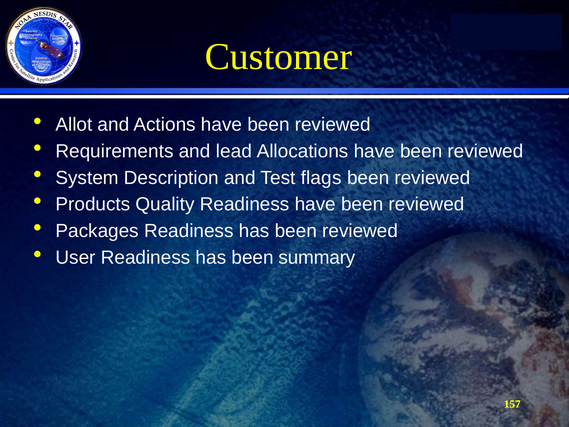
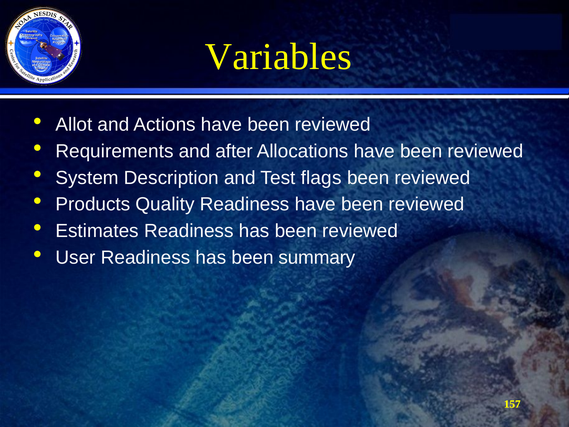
Customer: Customer -> Variables (278, 57)
lead: lead -> after (234, 151)
Packages: Packages -> Estimates (97, 231)
